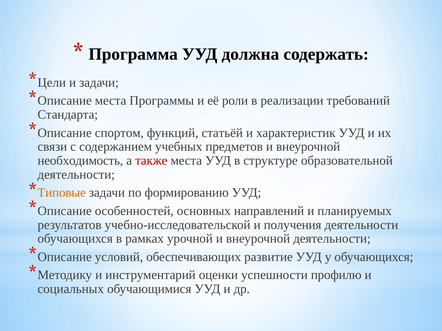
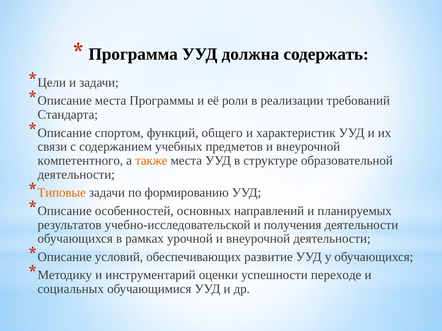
статьёй: статьёй -> общего (222, 133)
необходимость: необходимость -> компетентного (80, 161)
также colour: red -> orange (151, 161)
профилю: профилю -> переходе (336, 275)
